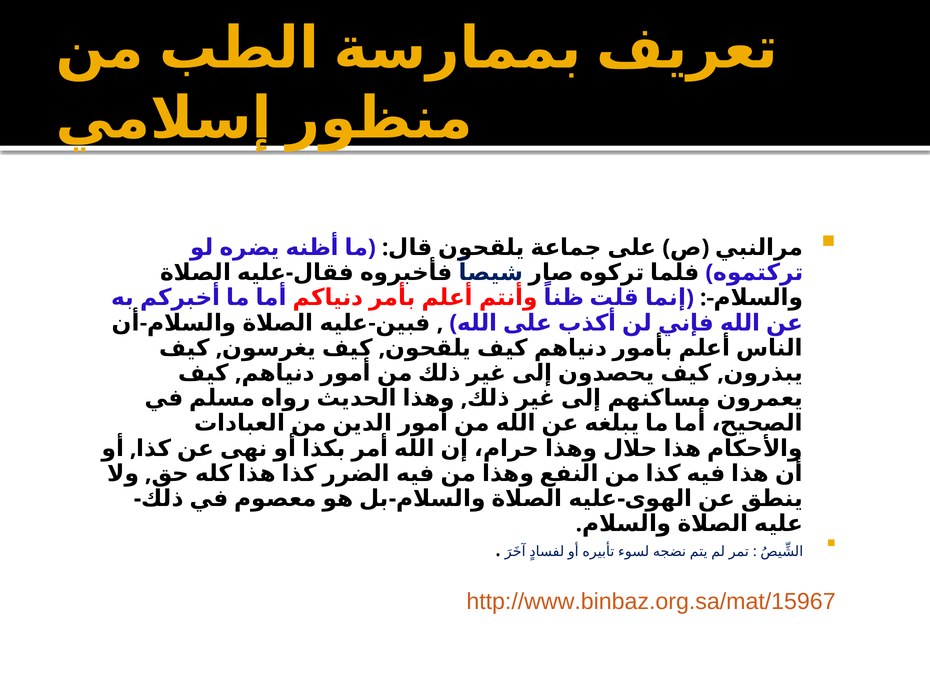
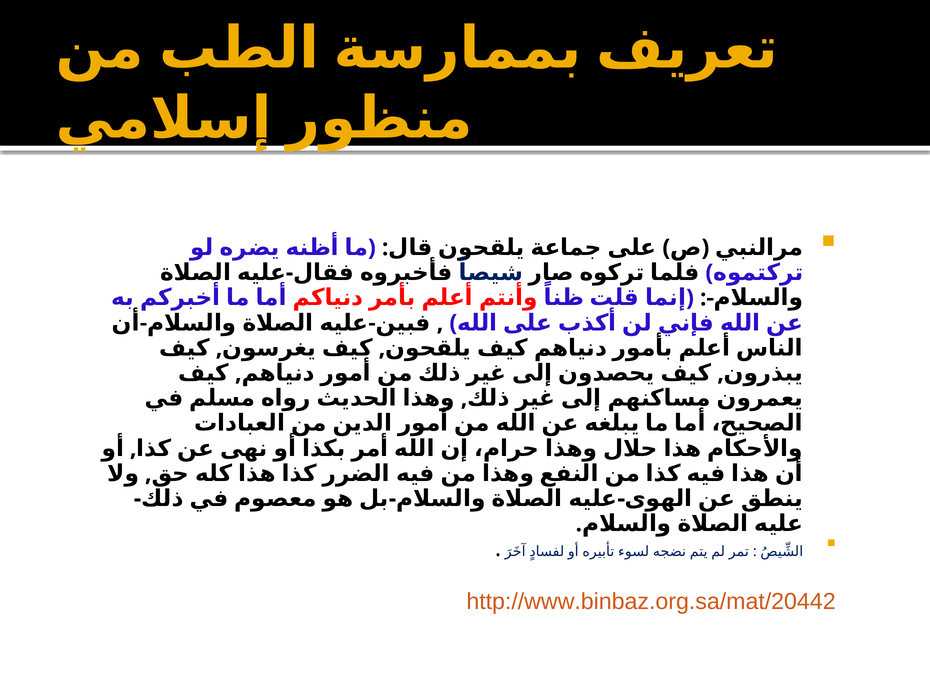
http://www.binbaz.org.sa/mat/15967: http://www.binbaz.org.sa/mat/15967 -> http://www.binbaz.org.sa/mat/20442 (651, 602)
